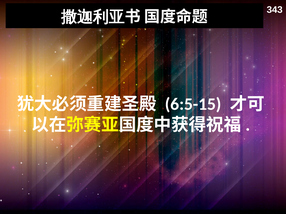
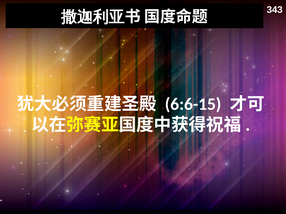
6:5-15: 6:5-15 -> 6:6-15 (193, 104)
